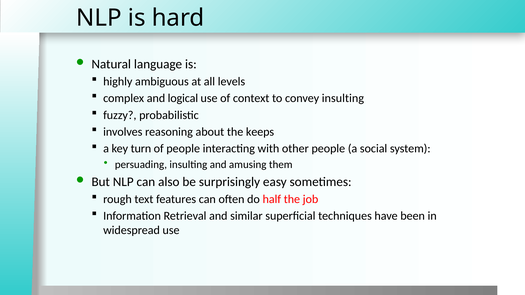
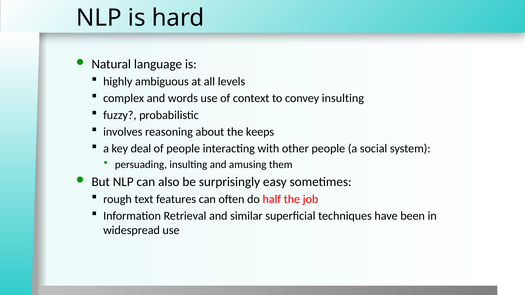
logical: logical -> words (183, 98)
turn: turn -> deal (141, 149)
